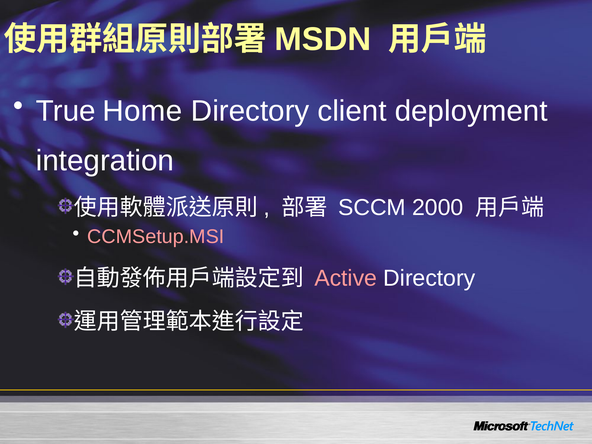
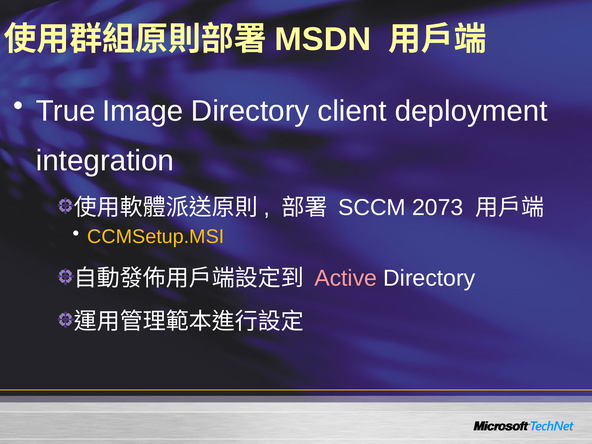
Home: Home -> Image (143, 111)
2000: 2000 -> 2073 (438, 207)
CCMSetup.MSI colour: pink -> yellow (156, 237)
